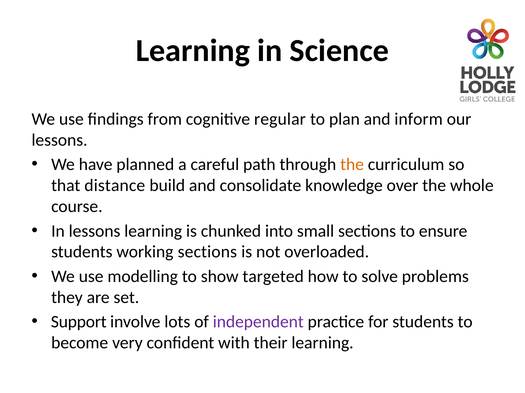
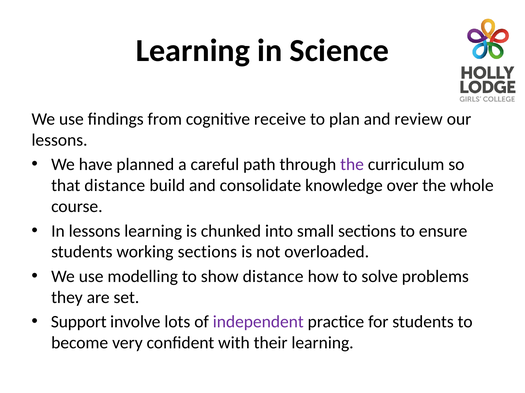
regular: regular -> receive (280, 119)
inform: inform -> review (419, 119)
the colour: orange -> purple (352, 165)
show targeted: targeted -> distance (273, 277)
